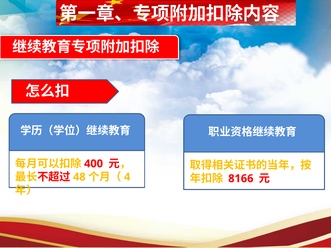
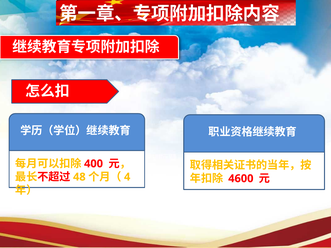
8166: 8166 -> 4600 (241, 179)
